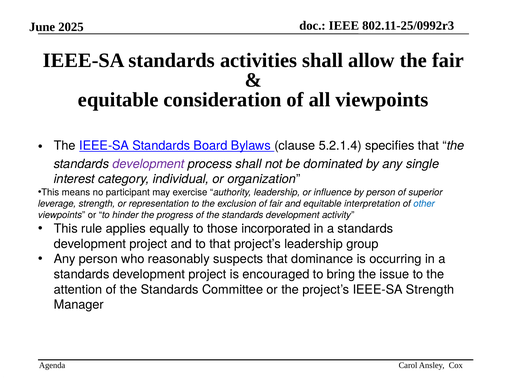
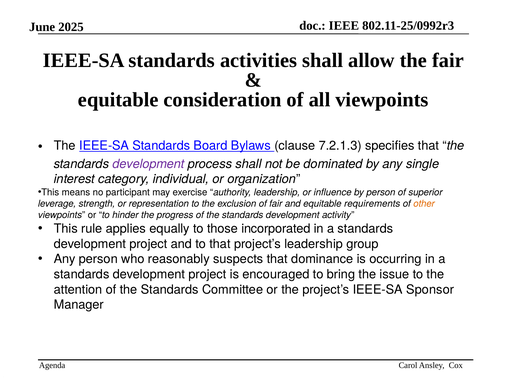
5.2.1.4: 5.2.1.4 -> 7.2.1.3 (340, 145)
interpretation: interpretation -> requirements (372, 203)
other colour: blue -> orange (424, 203)
IEEE-SA Strength: Strength -> Sponsor (430, 289)
